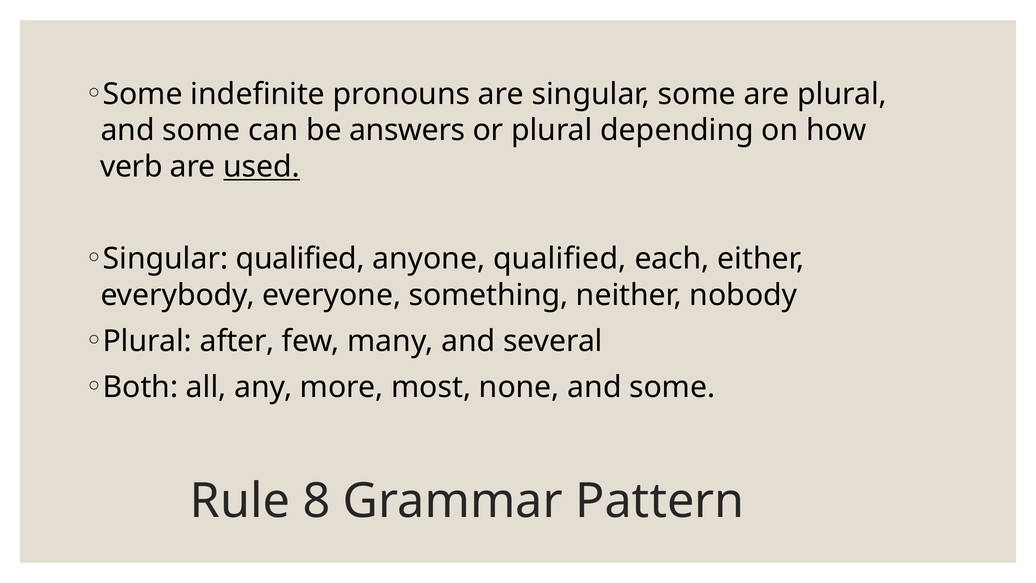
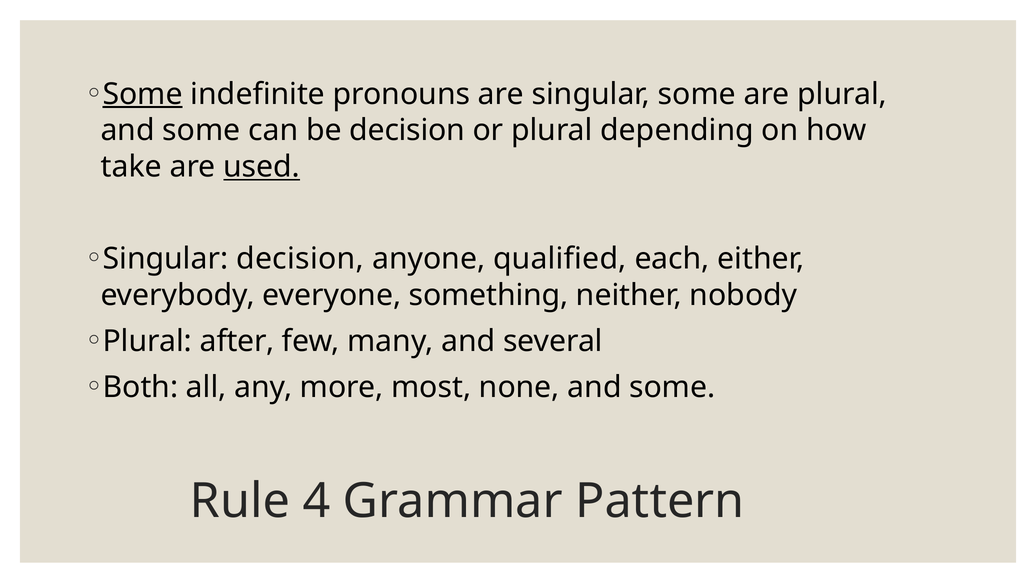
Some underline: none -> present (143, 94)
be answers: answers -> decision (407, 130)
verb: verb -> take (131, 167)
Singular qualified: qualified -> decision (300, 259)
8: 8 -> 4 (316, 501)
